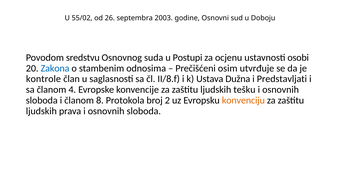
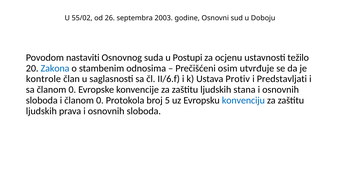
sredstvu: sredstvu -> nastaviti (83, 58)
osobi: osobi -> težilo (298, 58)
II/8.f: II/8.f -> II/6.f (169, 79)
Dužna: Dužna -> Protiv (238, 79)
sa članom 4: 4 -> 0 (72, 90)
tešku: tešku -> stana (244, 90)
i članom 8: 8 -> 0 (100, 100)
2: 2 -> 5 (167, 100)
konvenciju colour: orange -> blue (243, 100)
